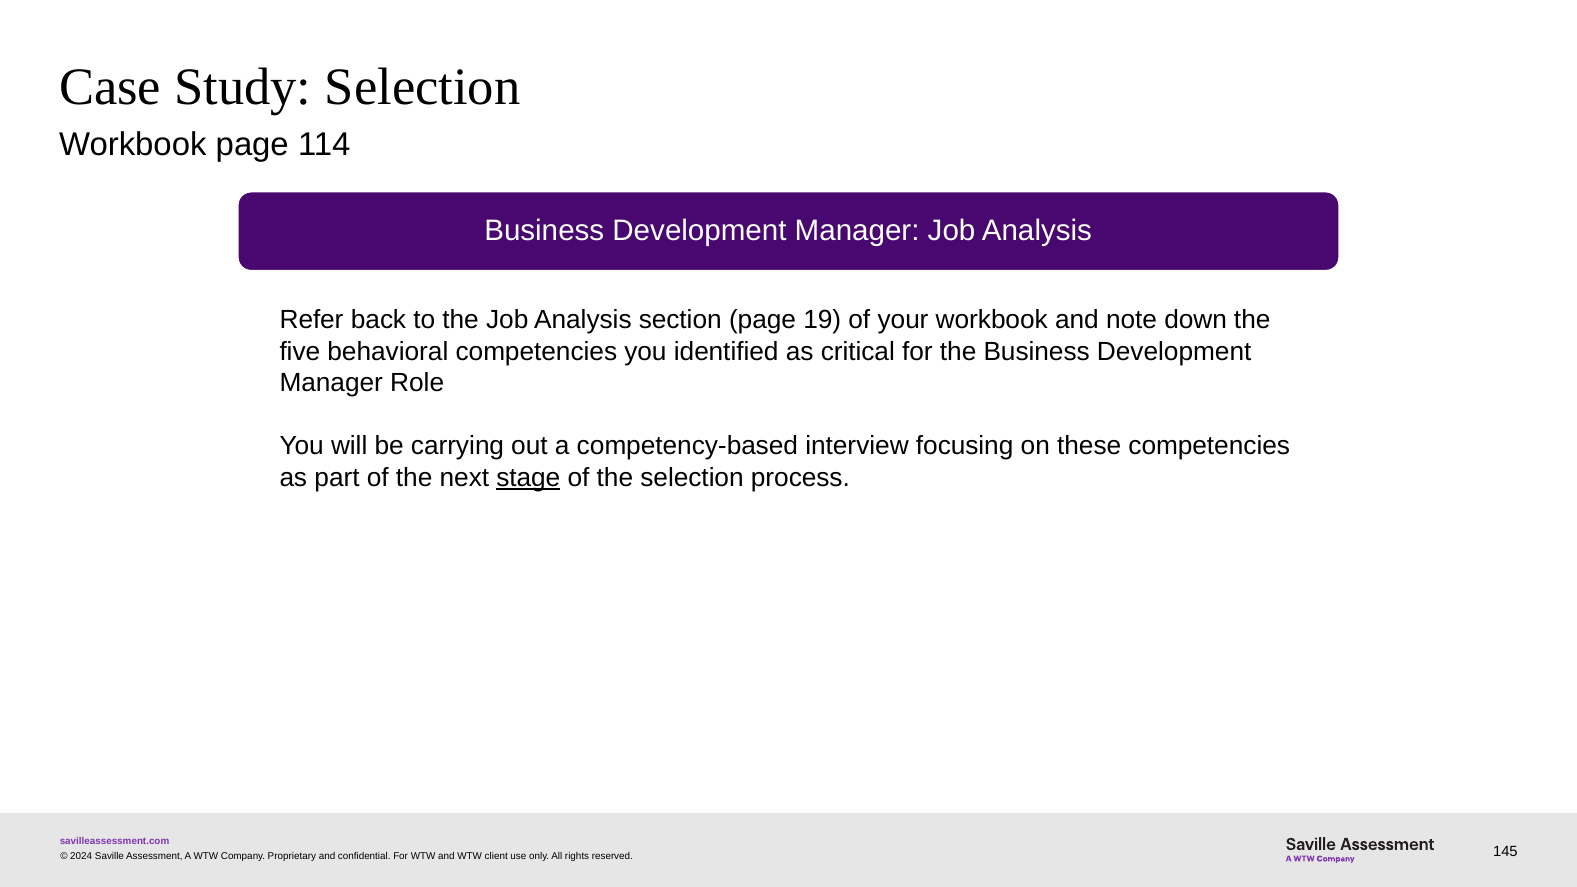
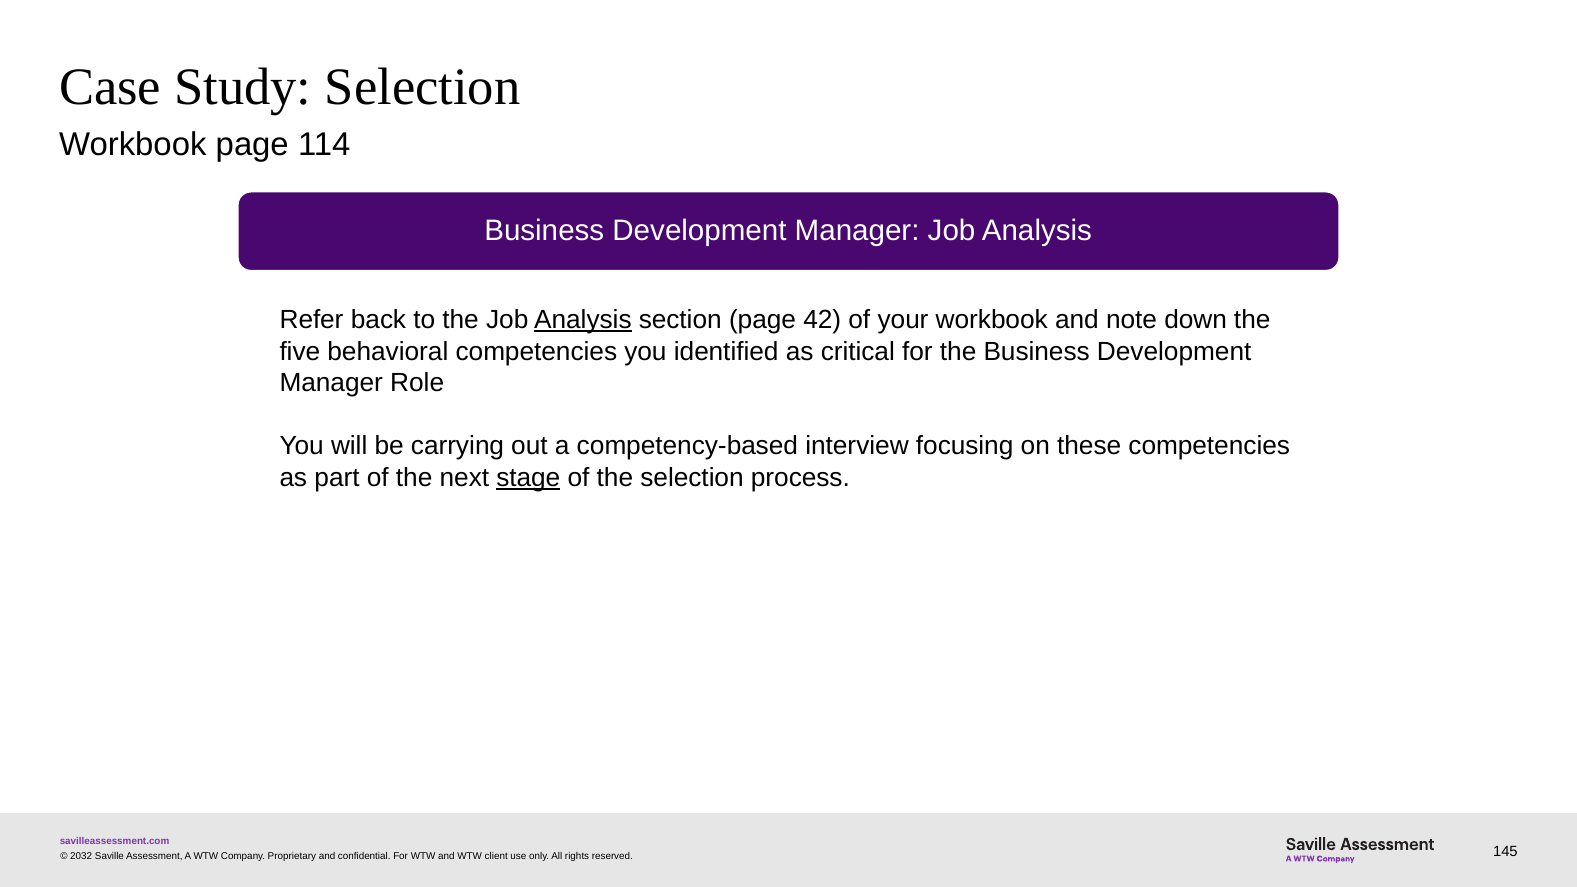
Analysis underline: none -> present (583, 320)
19: 19 -> 42 (822, 320)
2024: 2024 -> 2032 (81, 857)
